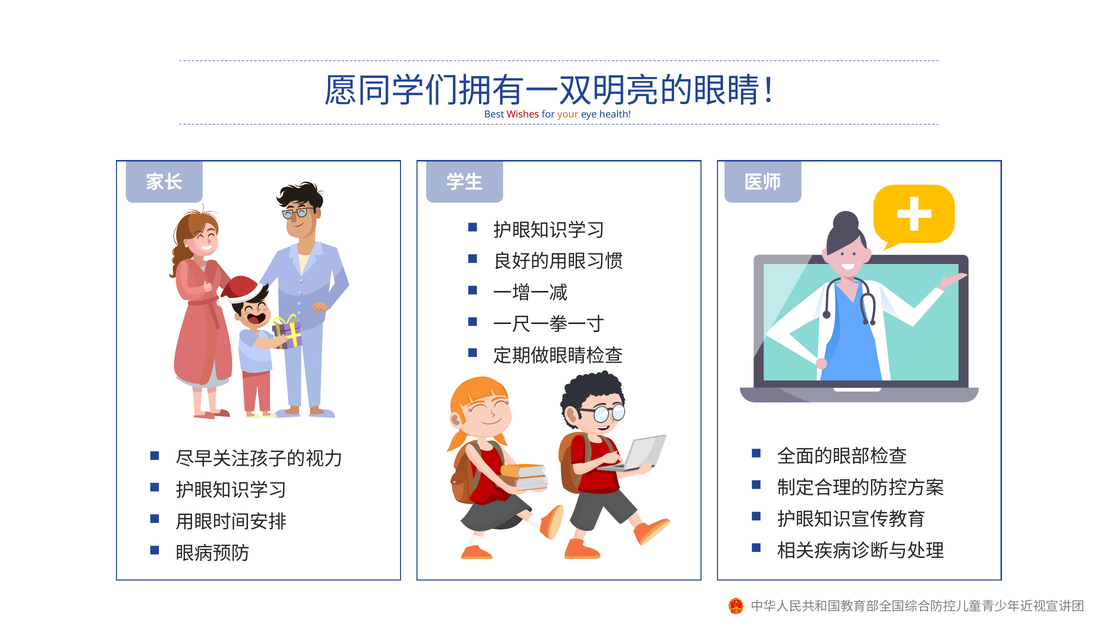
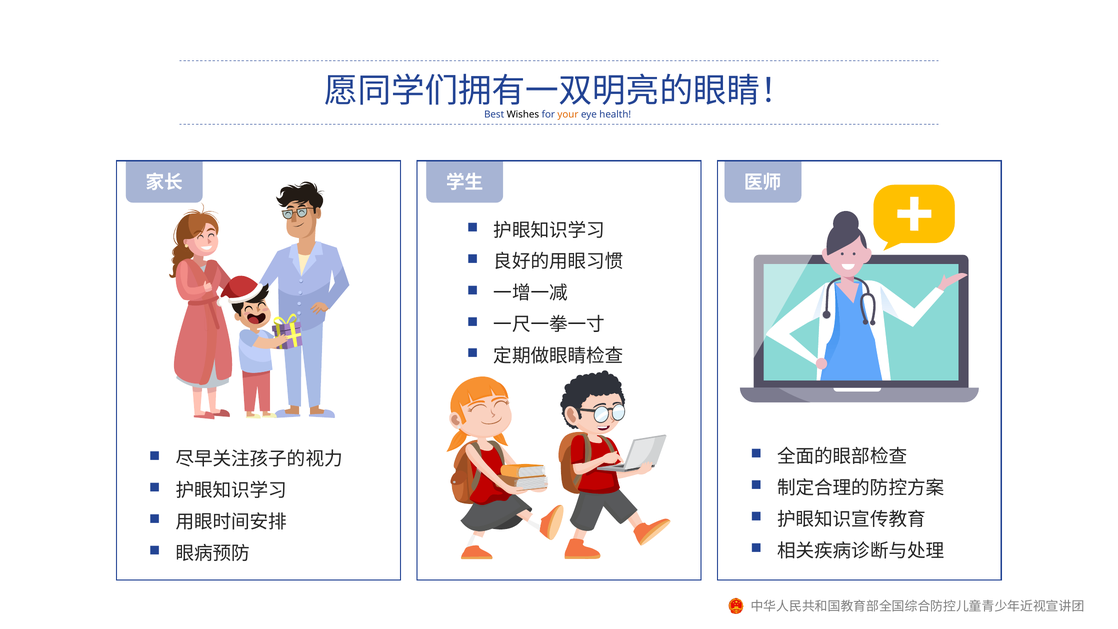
Wishes colour: red -> black (523, 115)
